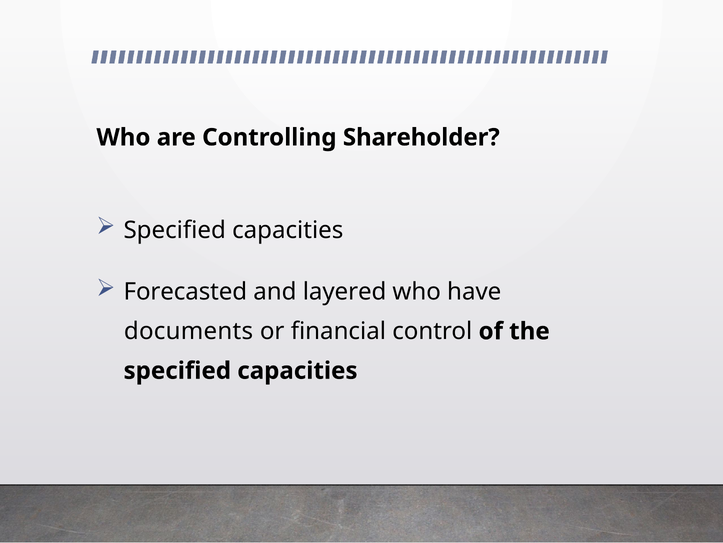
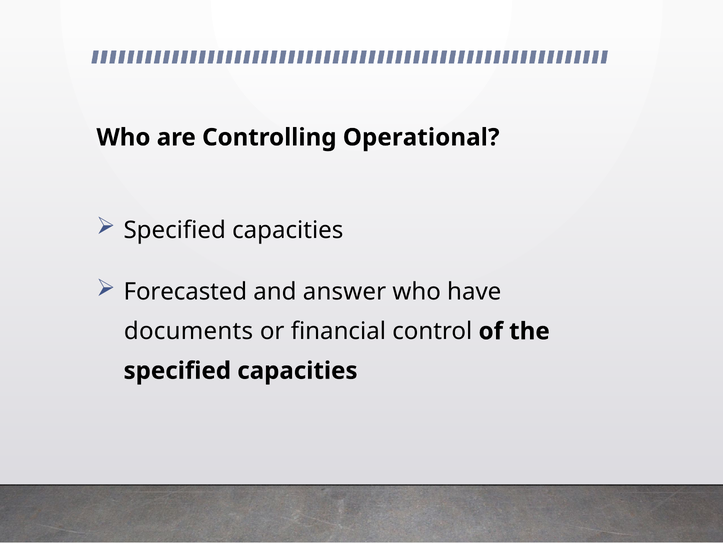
Shareholder: Shareholder -> Operational (421, 137)
layered: layered -> answer (344, 291)
